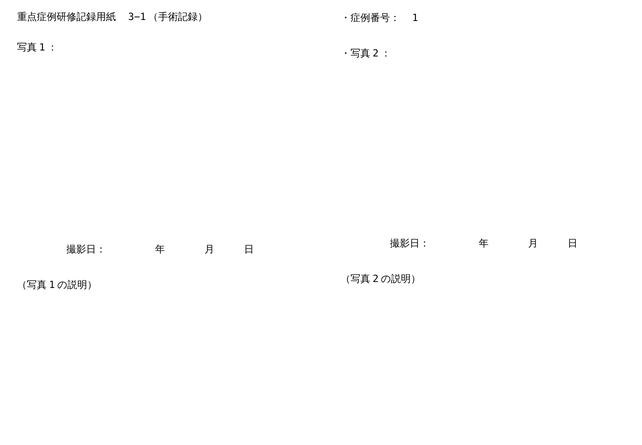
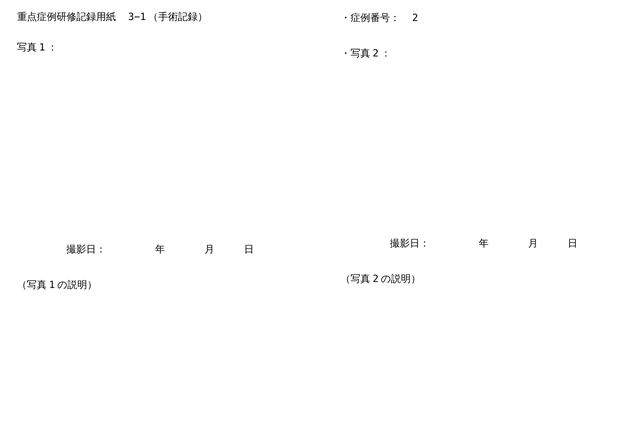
1: 1 -> 2 (415, 18)
